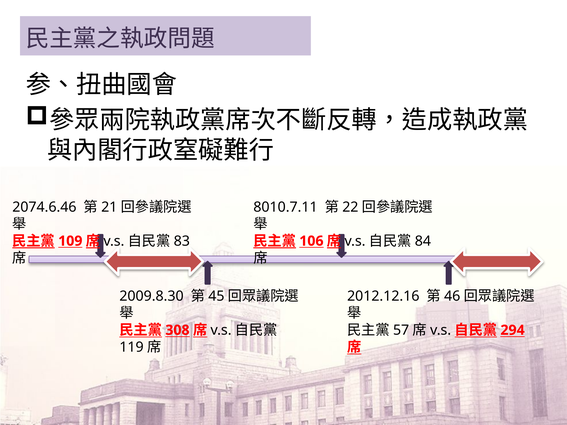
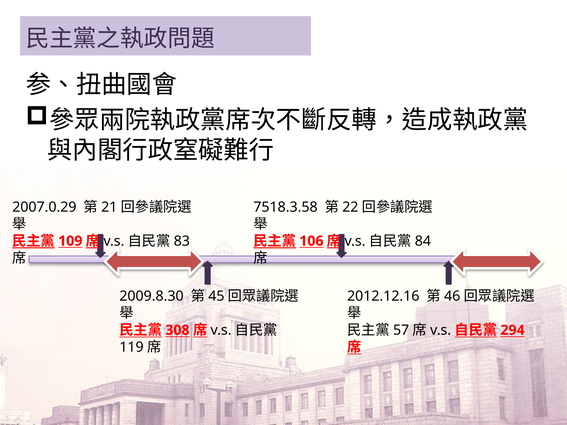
2074.6.46: 2074.6.46 -> 2007.0.29 (44, 207)
8010.7.11: 8010.7.11 -> 7518.3.58 (285, 207)
